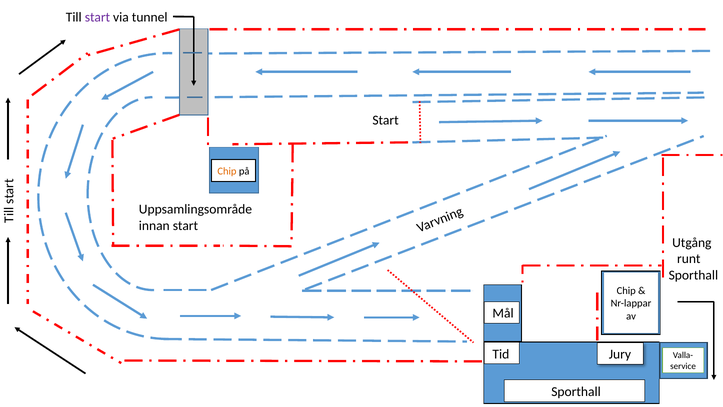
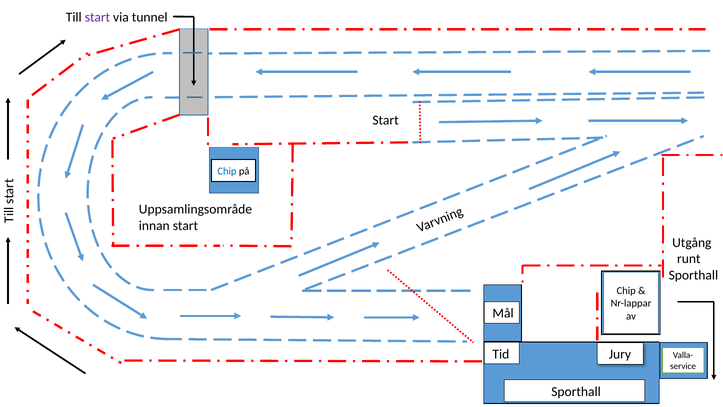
Chip colour: orange -> blue (227, 171)
